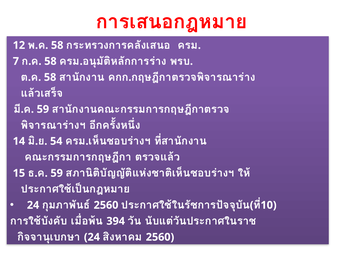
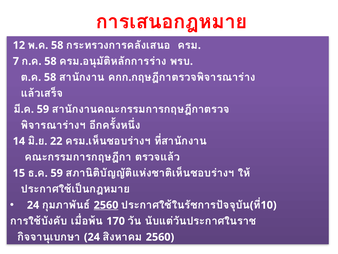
54: 54 -> 22 (56, 141)
2560 underline: none -> present (106, 205)
394: 394 -> 170 (116, 221)
